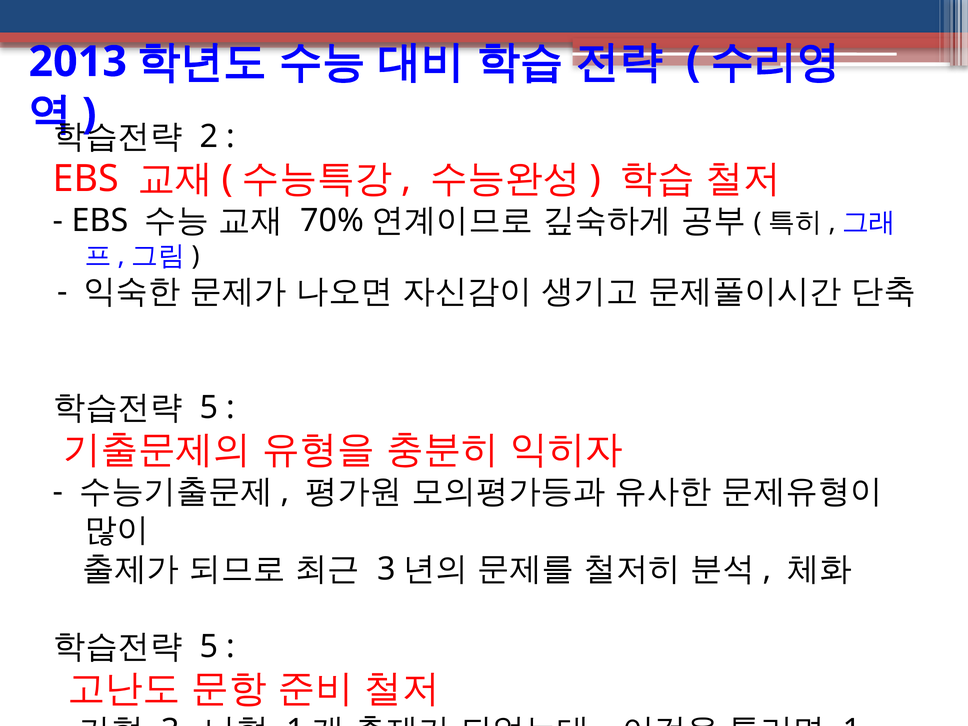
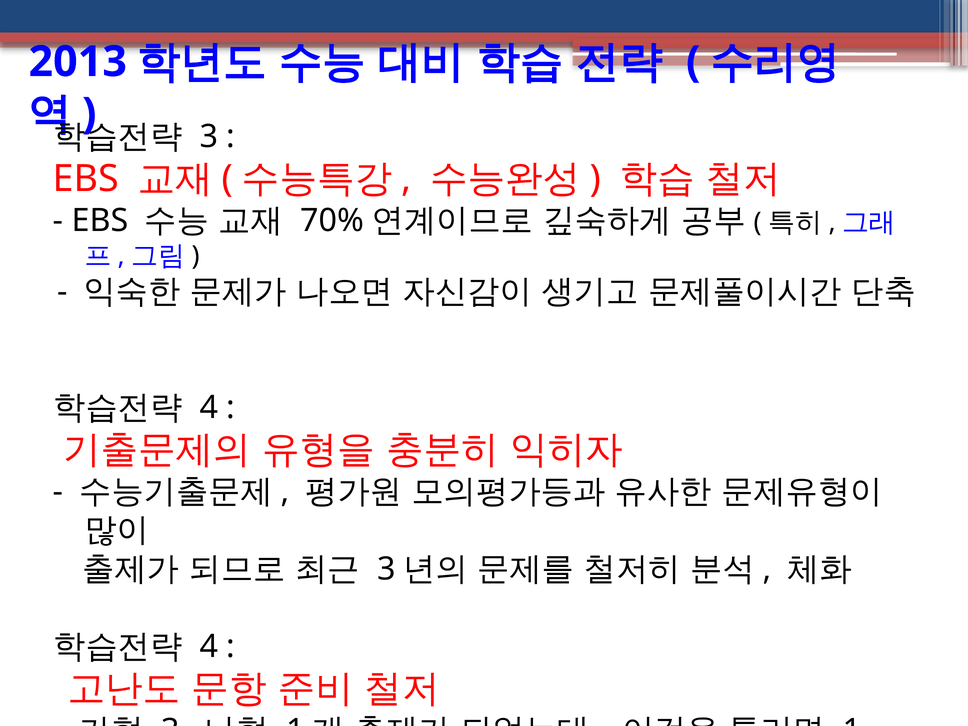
2: 2 -> 3 (209, 137)
5: 5 -> 4 (209, 408)
5: 5 -> 4 (209, 646)
